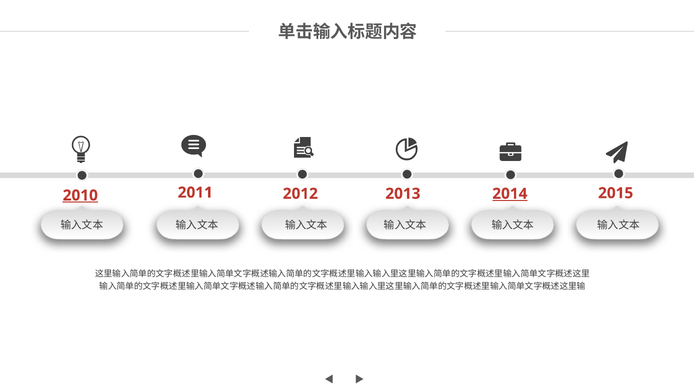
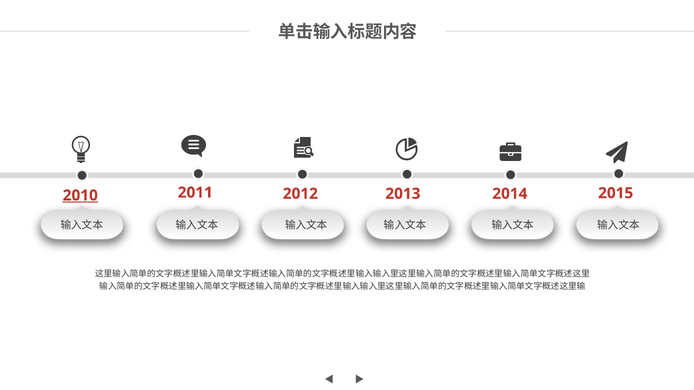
2014 underline: present -> none (510, 194)
